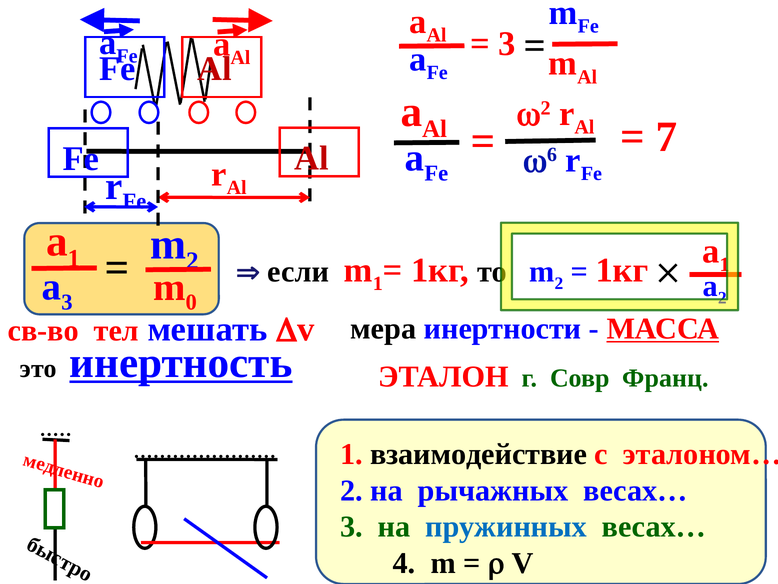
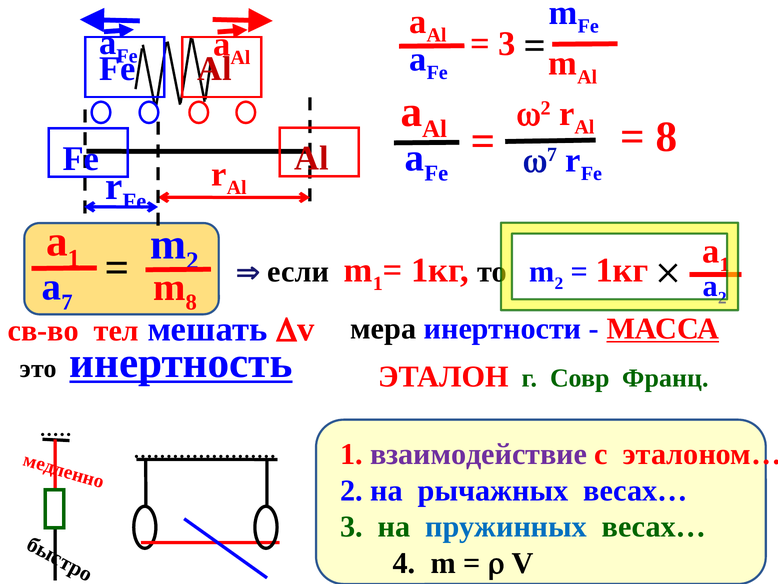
7: 7 -> 8 (666, 137)
6: 6 -> 7 (552, 155)
3: 3 -> 7 (67, 302)
0: 0 -> 8 (191, 302)
взаимодействие colour: black -> purple (479, 454)
